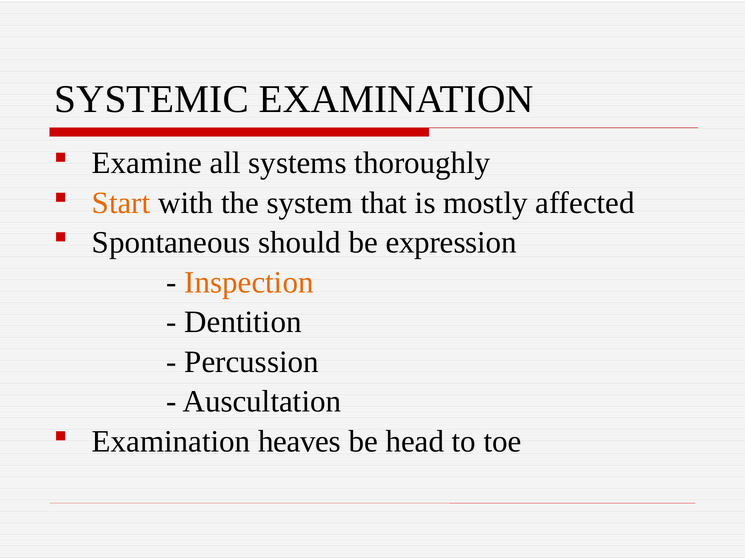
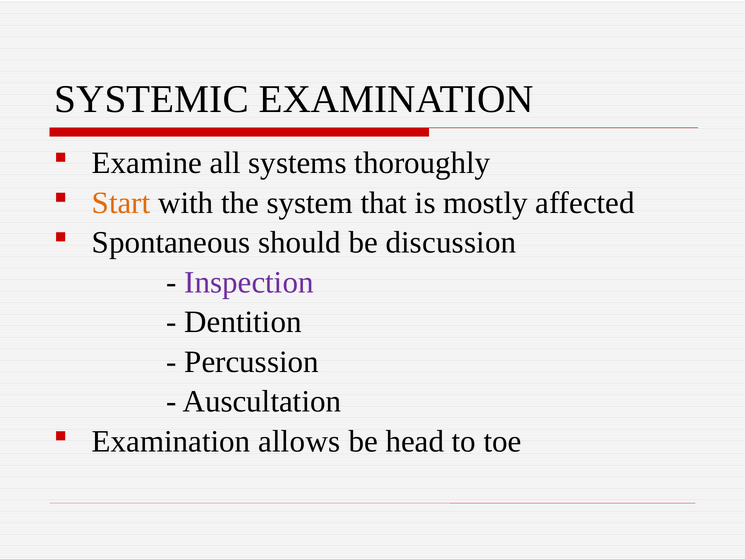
expression: expression -> discussion (451, 243)
Inspection colour: orange -> purple (249, 282)
heaves: heaves -> allows (299, 441)
